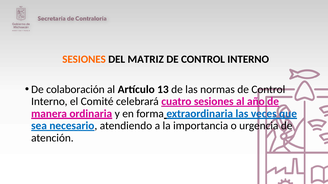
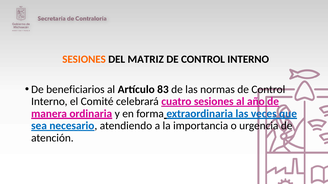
colaboración: colaboración -> beneficiarios (75, 90)
13: 13 -> 83 (163, 90)
